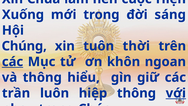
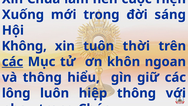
Chúng: Chúng -> Không (24, 46)
trần: trần -> lông (16, 93)
với underline: present -> none (176, 93)
